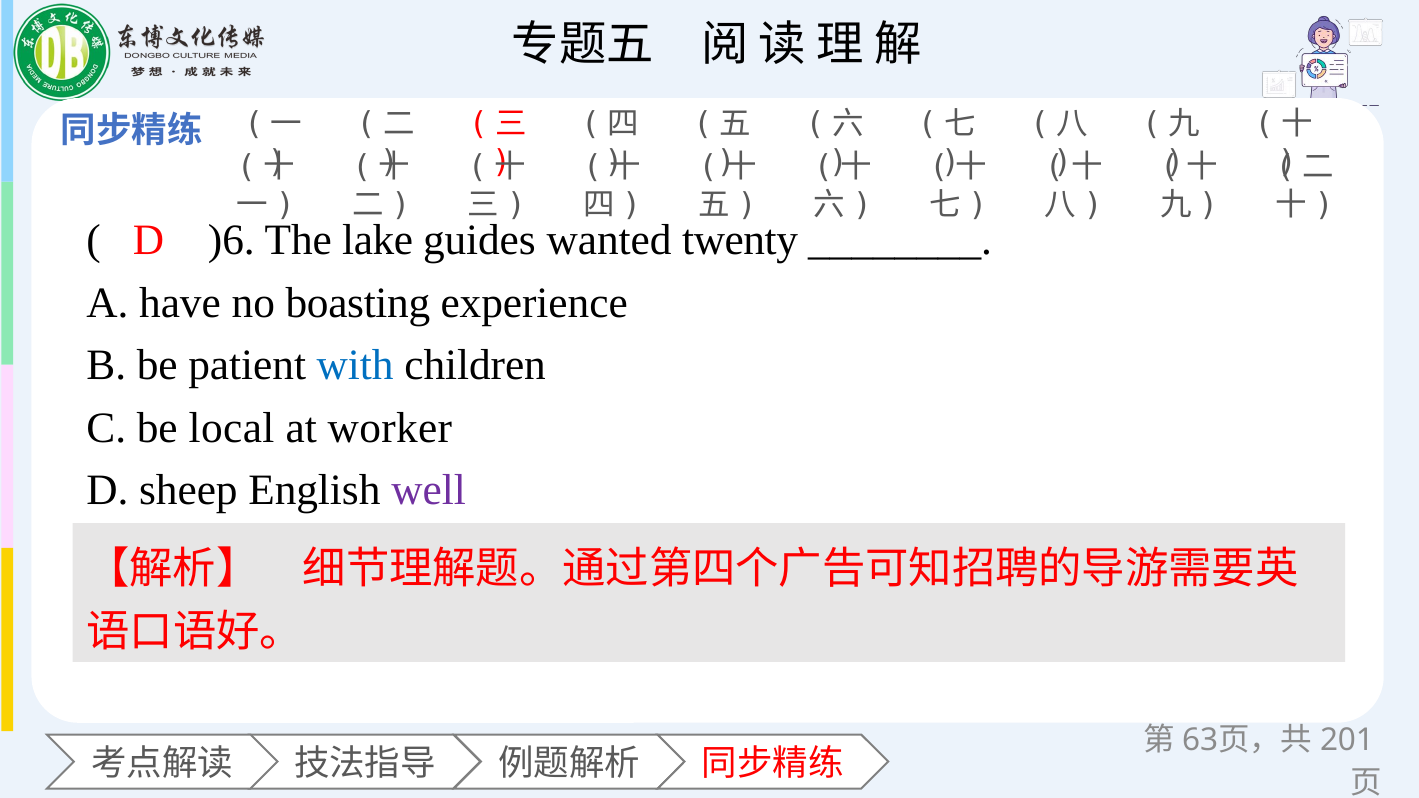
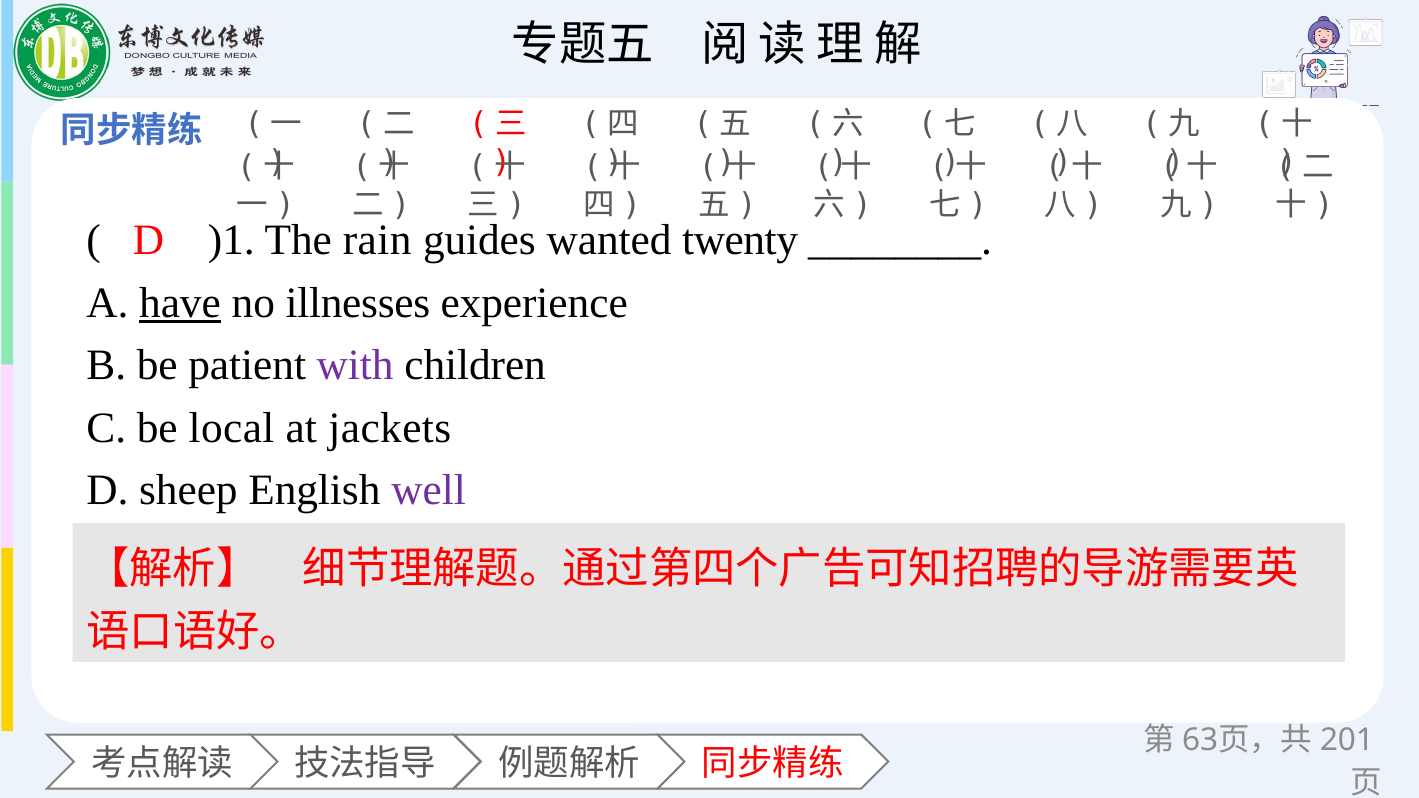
)6: )6 -> )1 (231, 241)
lake: lake -> rain (377, 241)
have underline: none -> present (180, 303)
boasting: boasting -> illnesses (358, 303)
with colour: blue -> purple (355, 365)
worker: worker -> jackets (390, 428)
